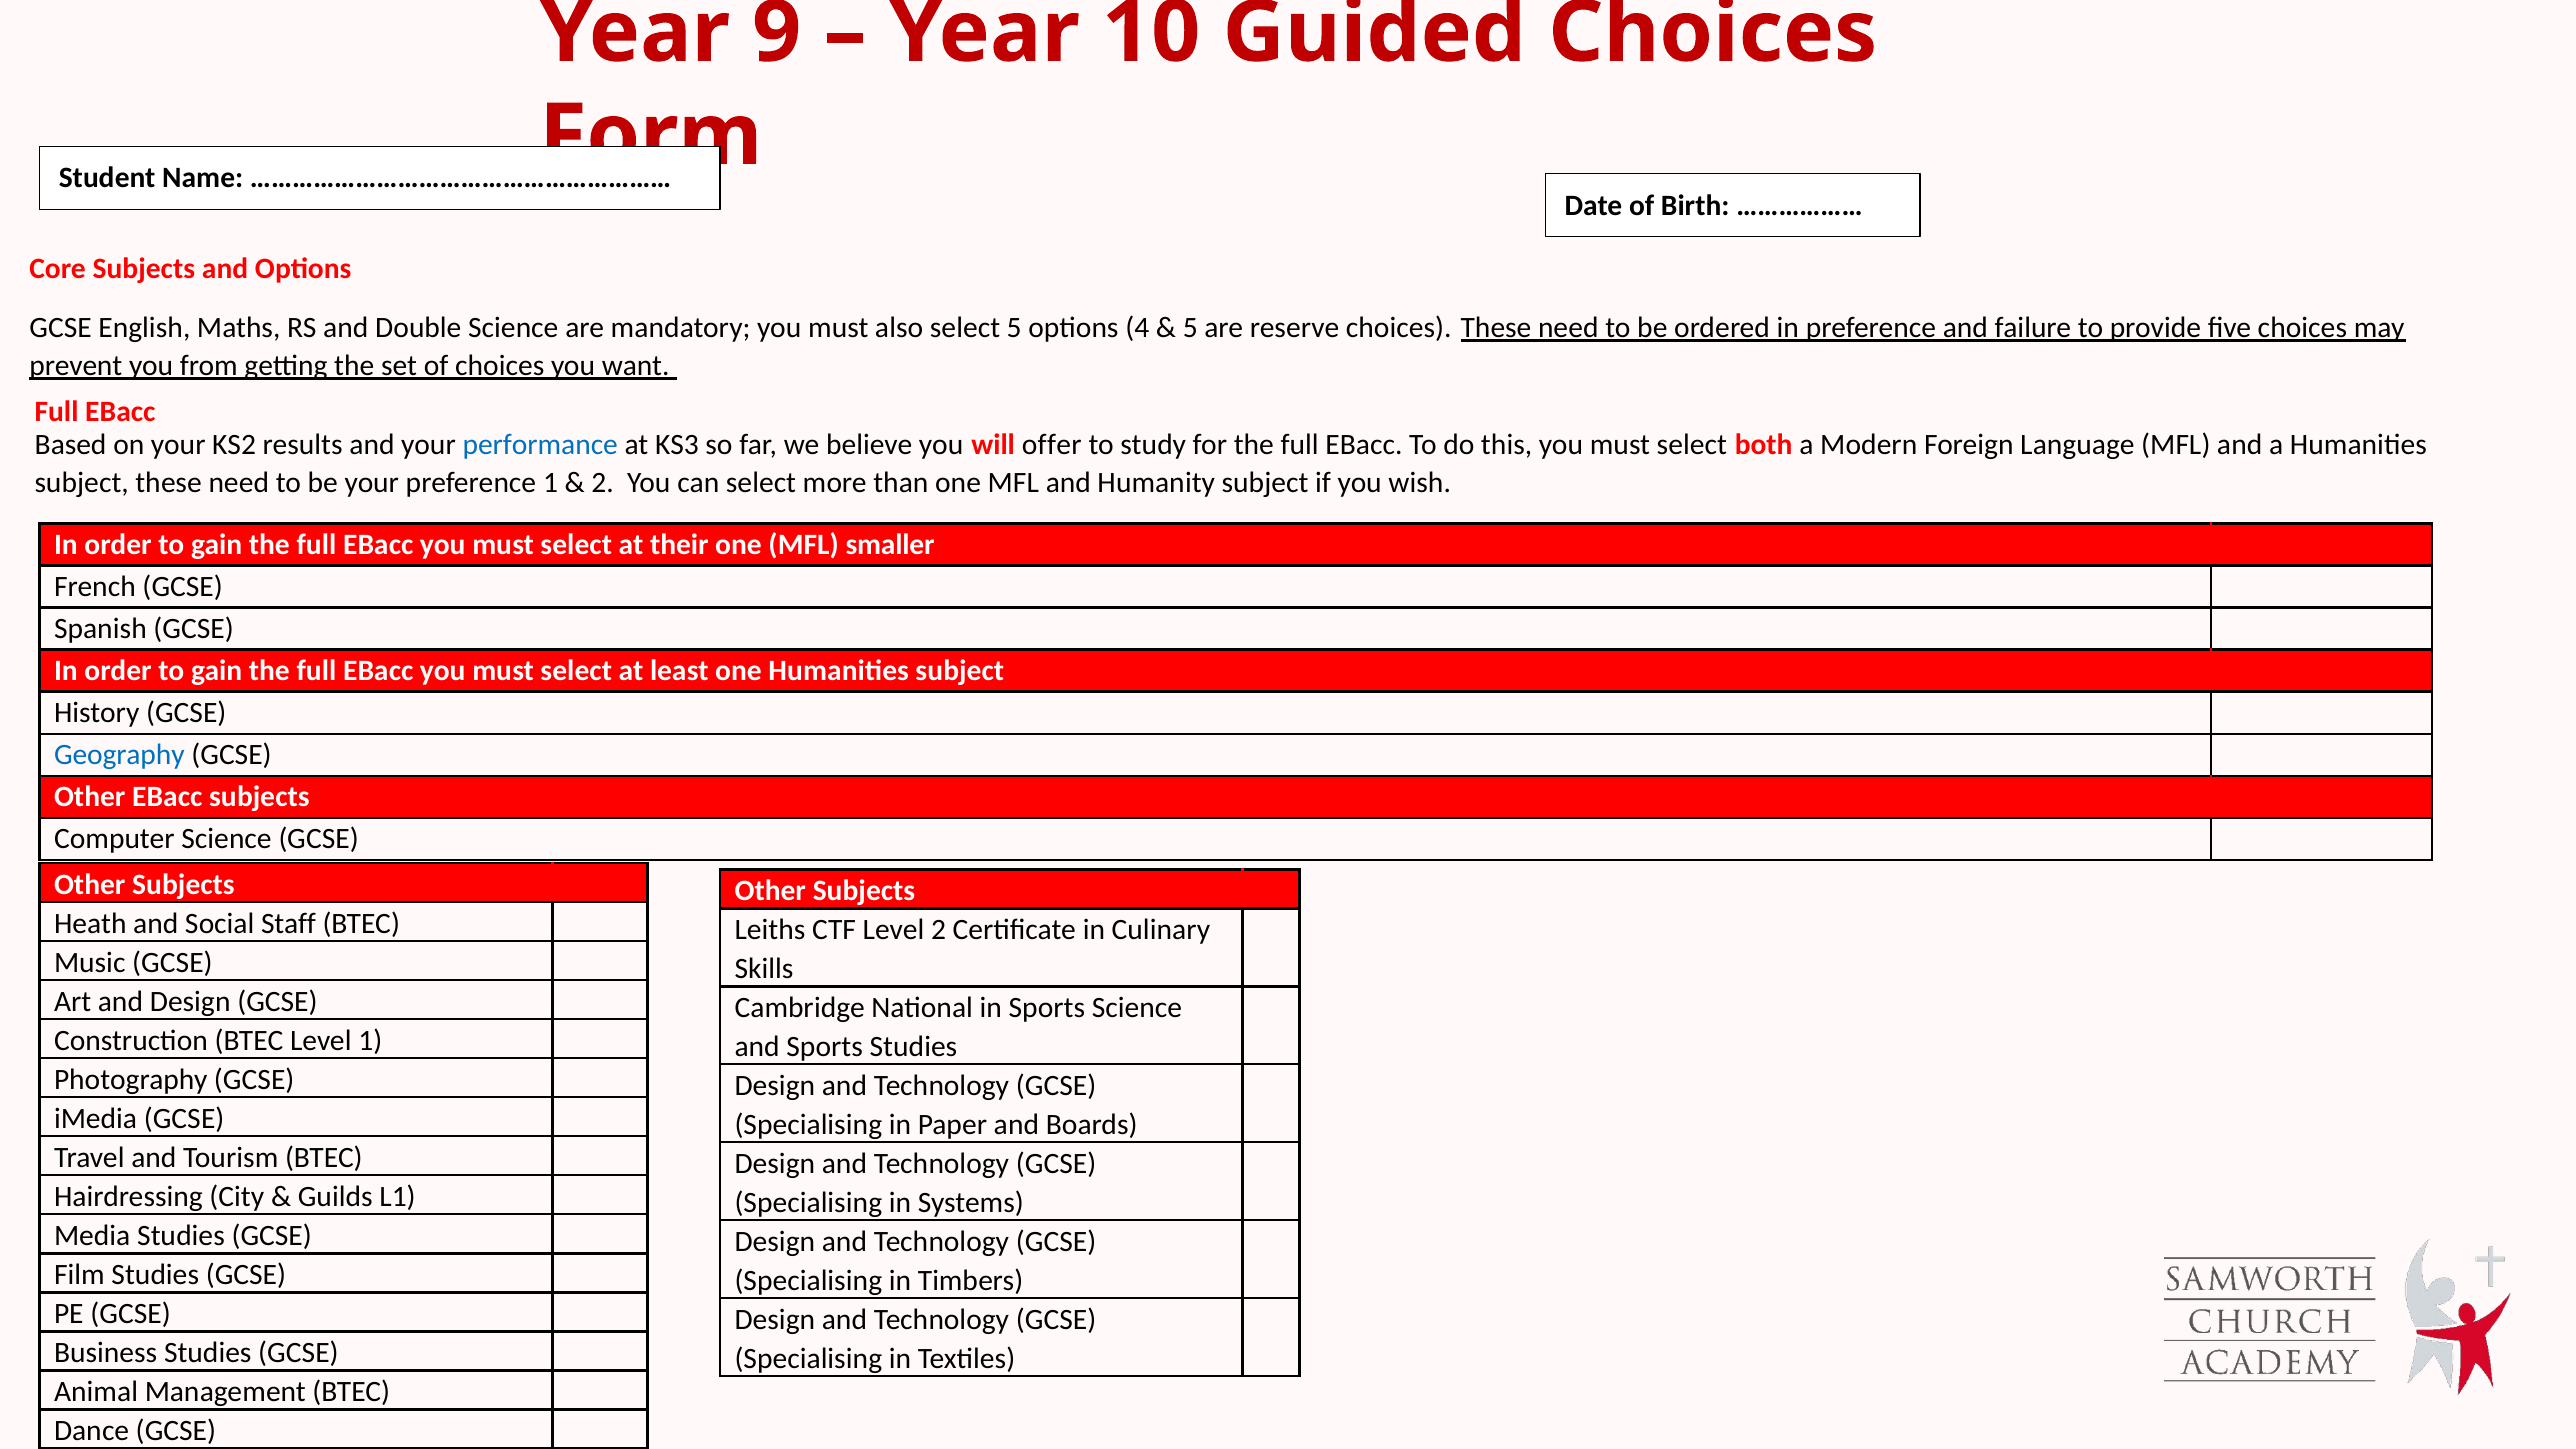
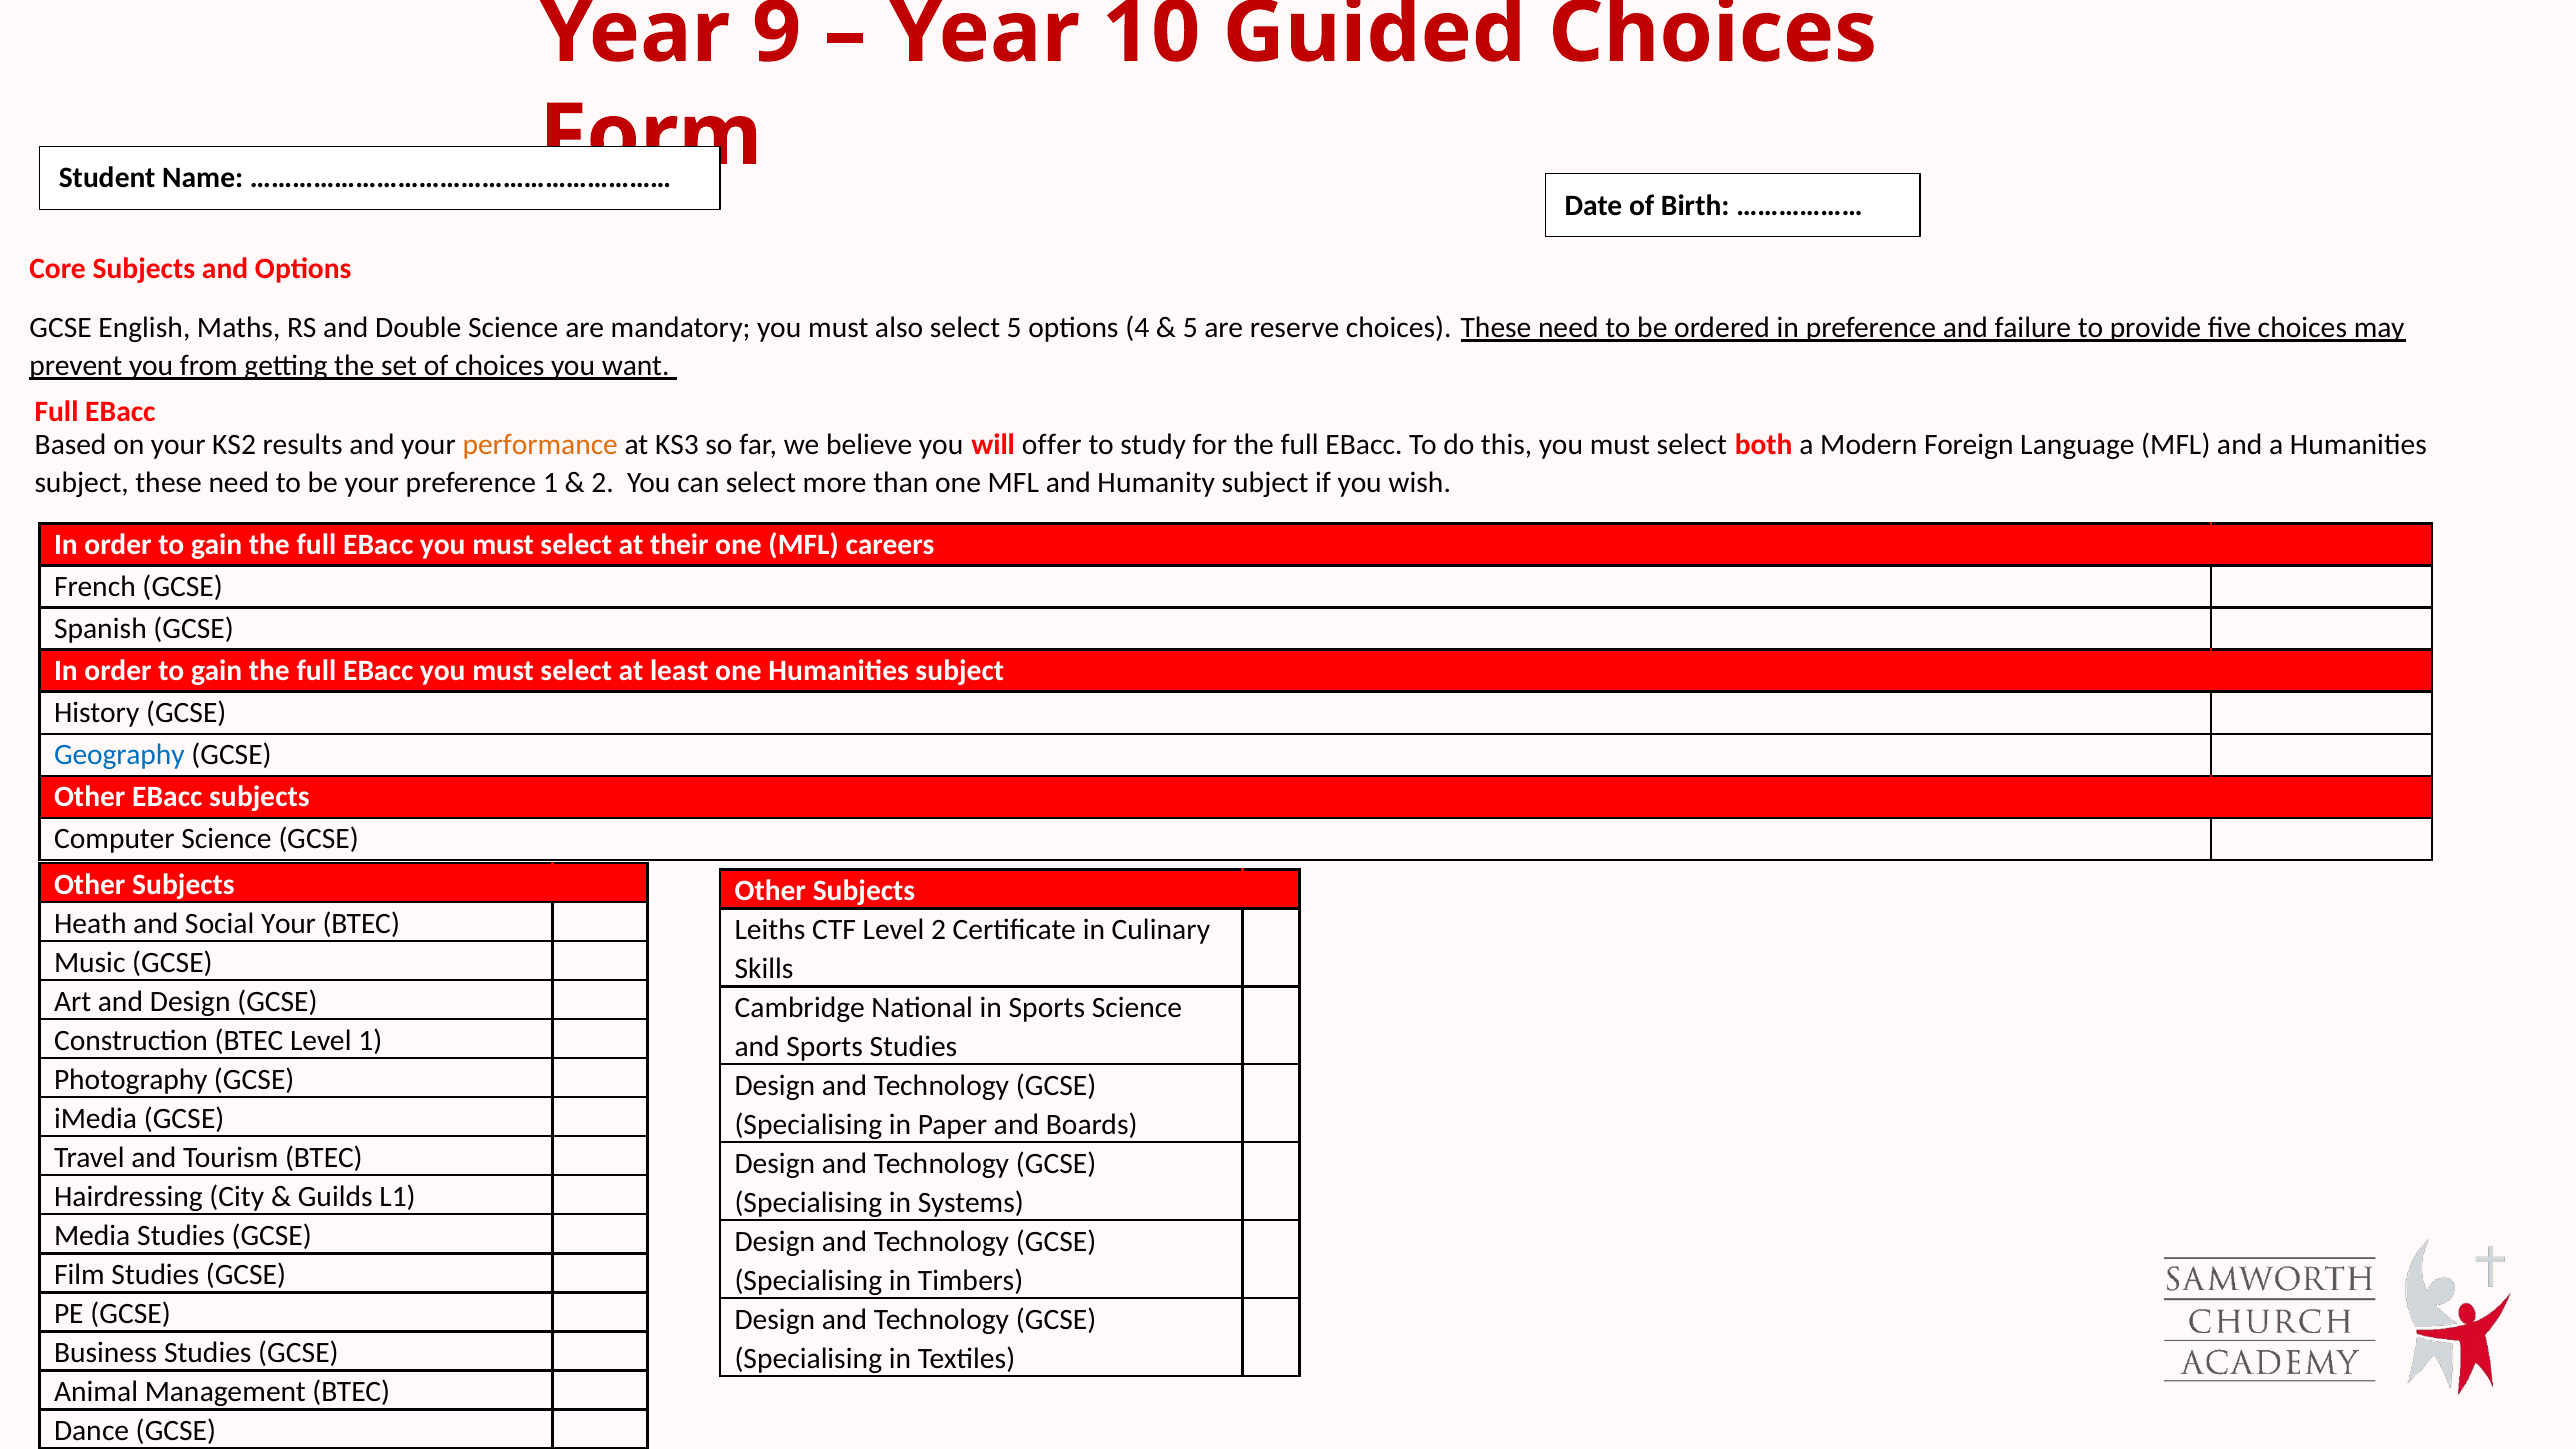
performance colour: blue -> orange (540, 445)
smaller: smaller -> careers (890, 545)
Social Staff: Staff -> Your (289, 923)
